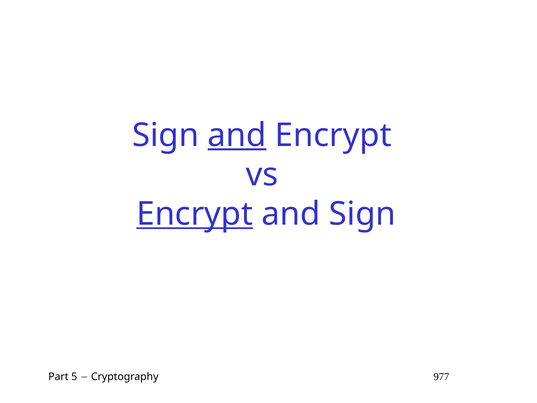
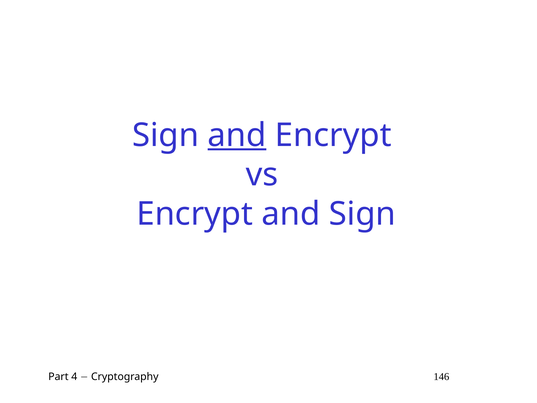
Encrypt underline: present -> none (195, 214)
5: 5 -> 4 (74, 377)
977: 977 -> 146 (441, 377)
